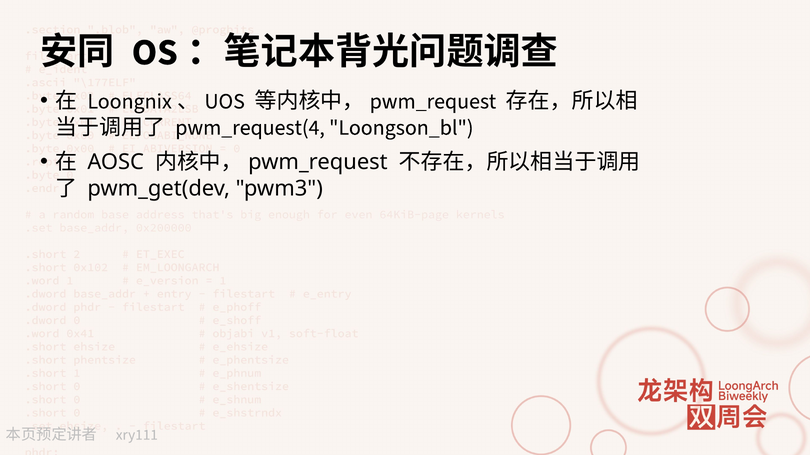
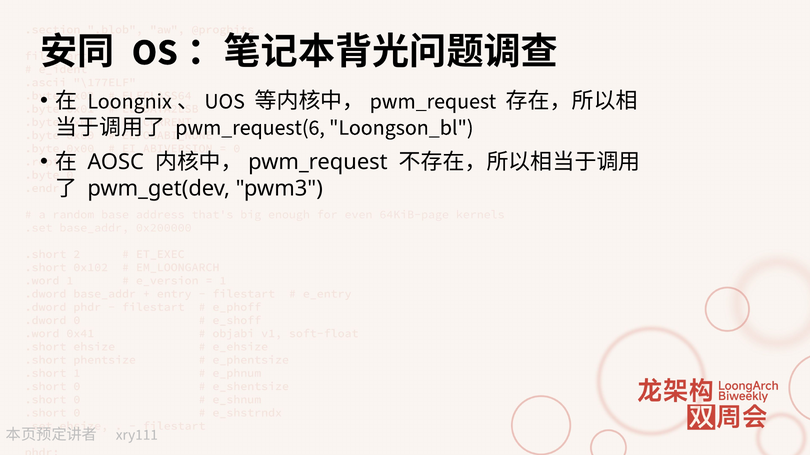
pwm_request(4: pwm_request(4 -> pwm_request(6 (250, 128)
